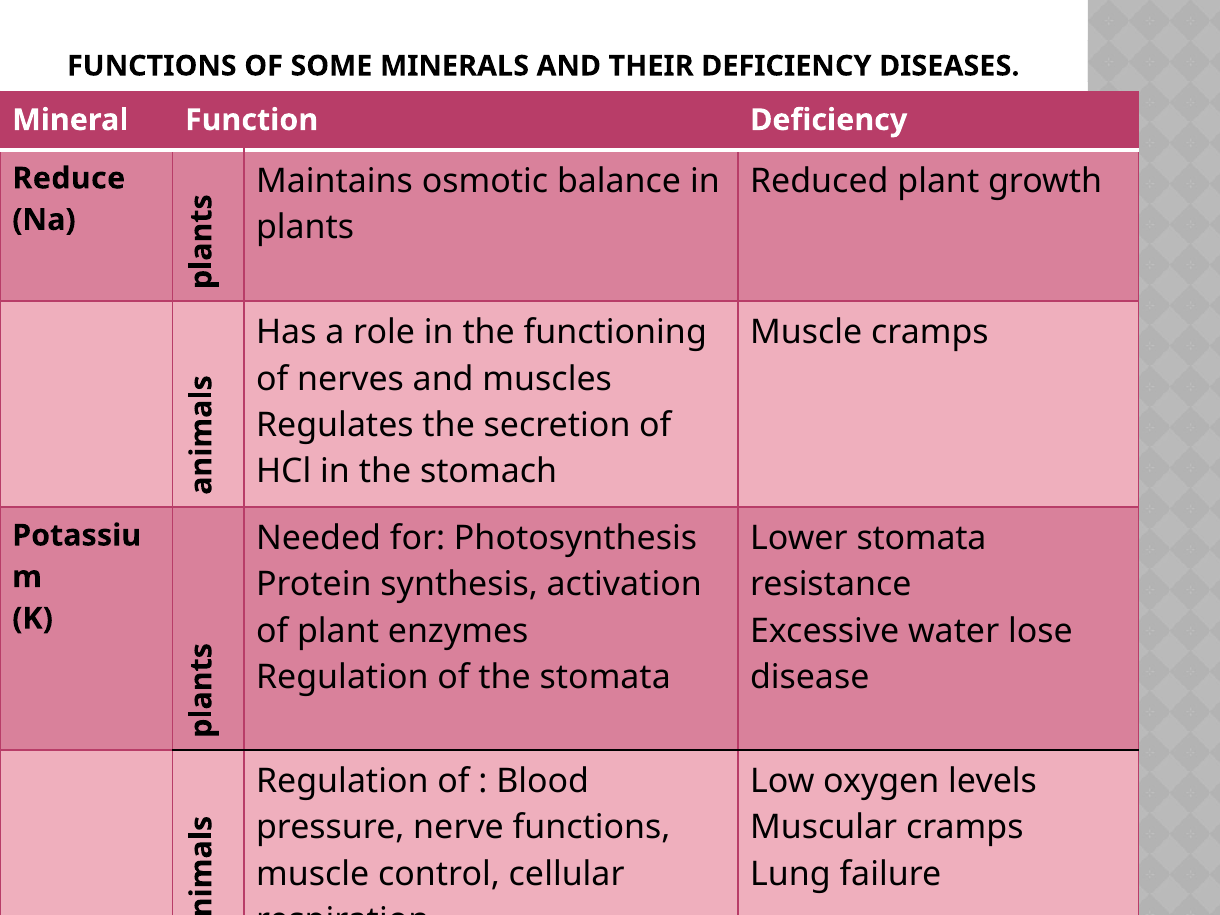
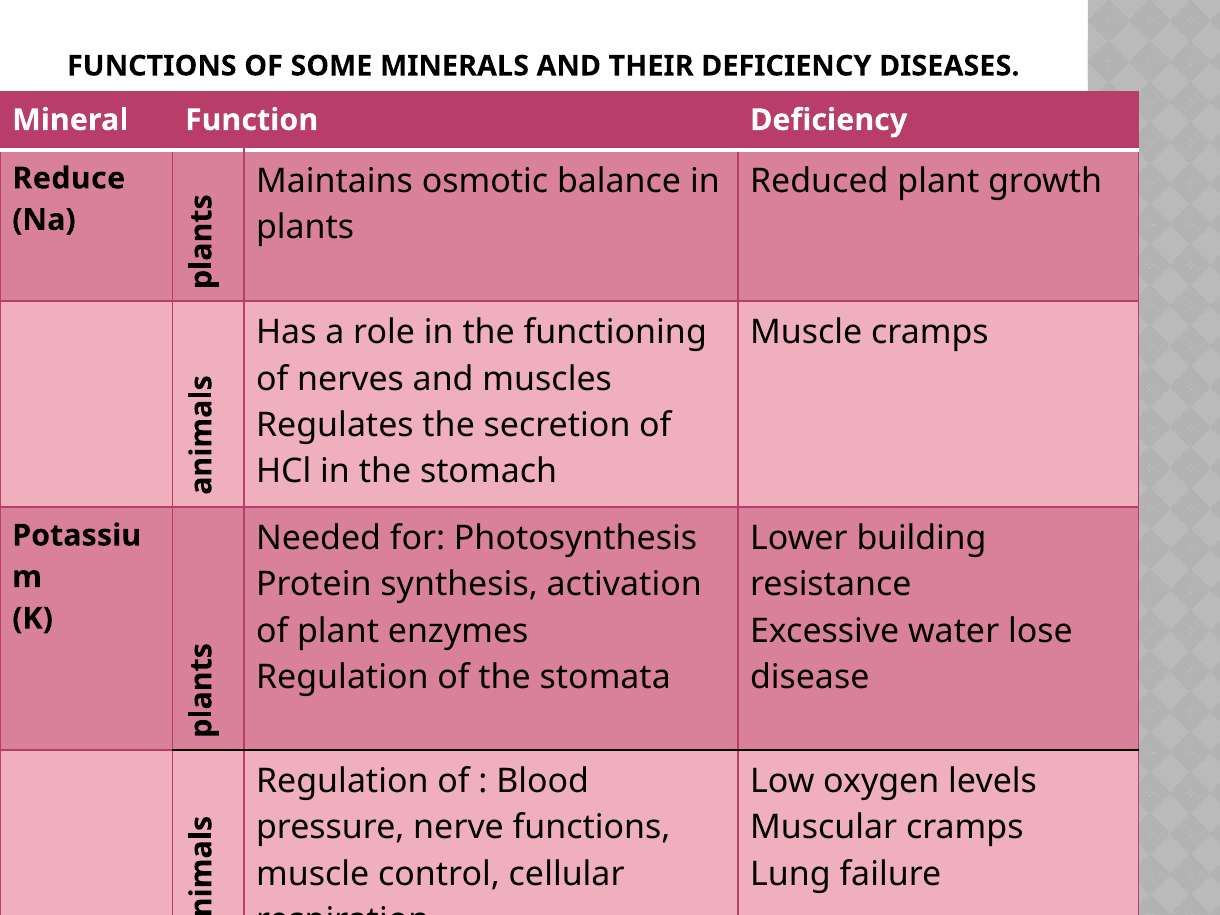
Lower stomata: stomata -> building (921, 538)
